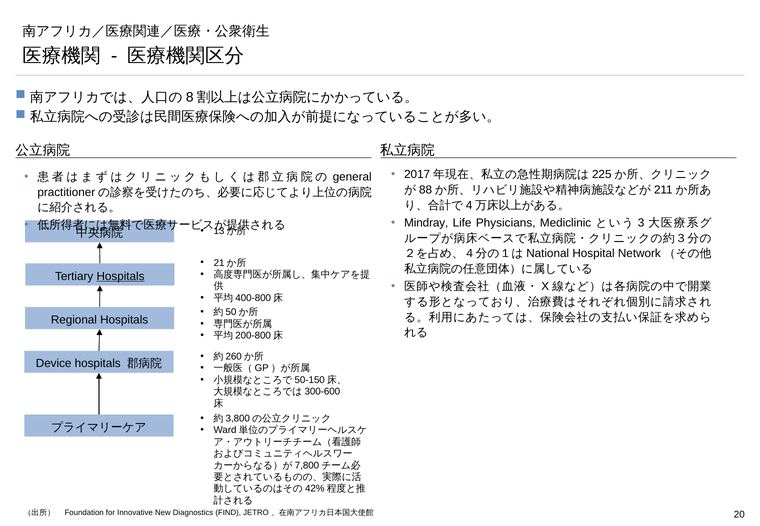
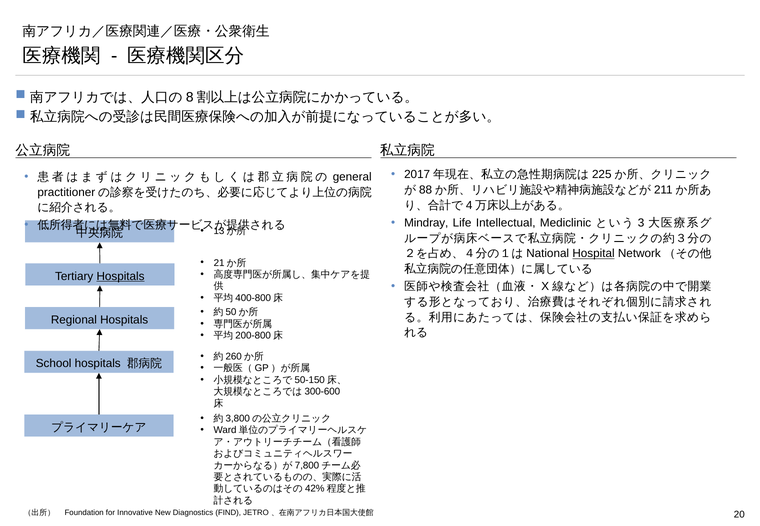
Physicians: Physicians -> Intellectual (506, 223)
Hospital underline: none -> present (594, 254)
Device: Device -> School (54, 364)
